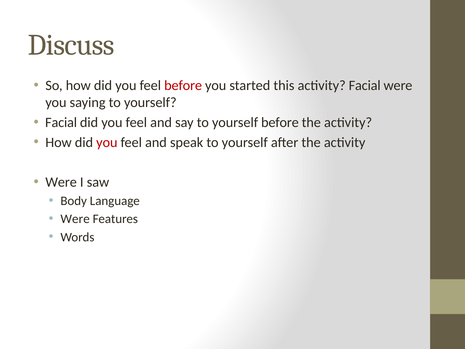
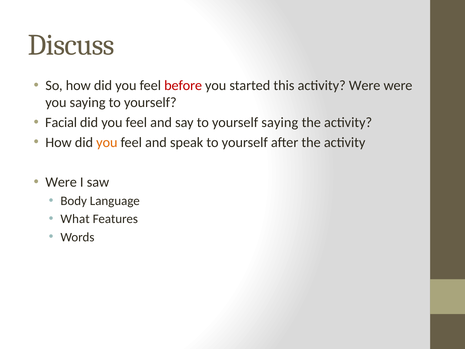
activity Facial: Facial -> Were (365, 85)
yourself before: before -> saying (280, 122)
you colour: red -> orange (107, 142)
Were: Were -> What (75, 219)
